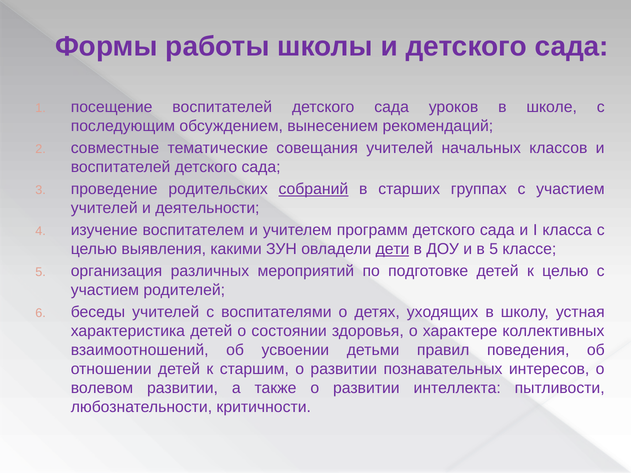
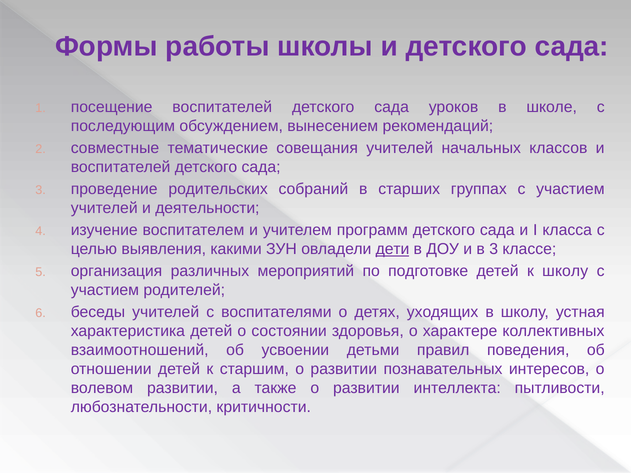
собраний underline: present -> none (313, 189)
в 5: 5 -> 3 (494, 249)
к целью: целью -> школу (565, 271)
